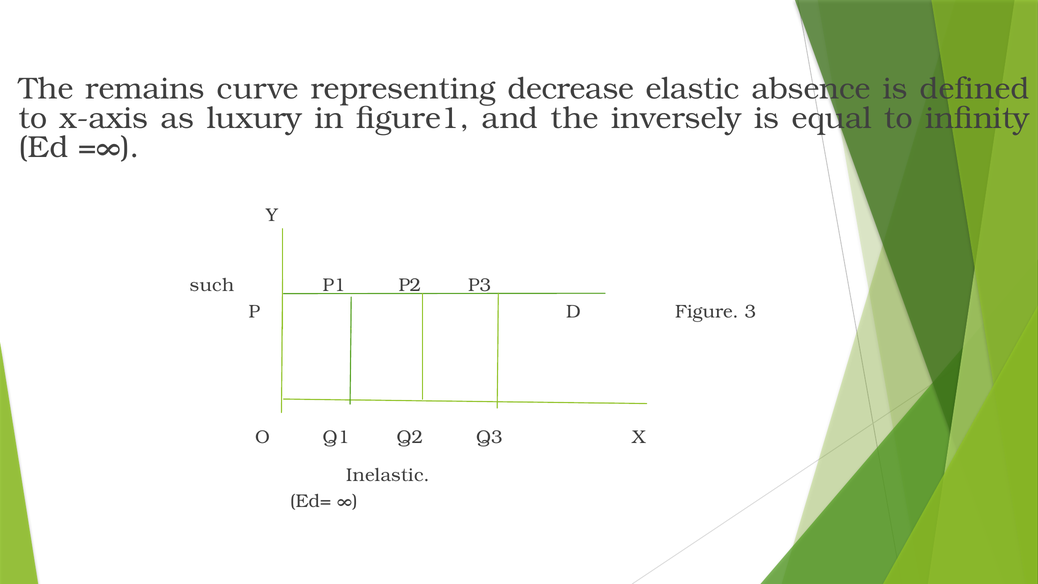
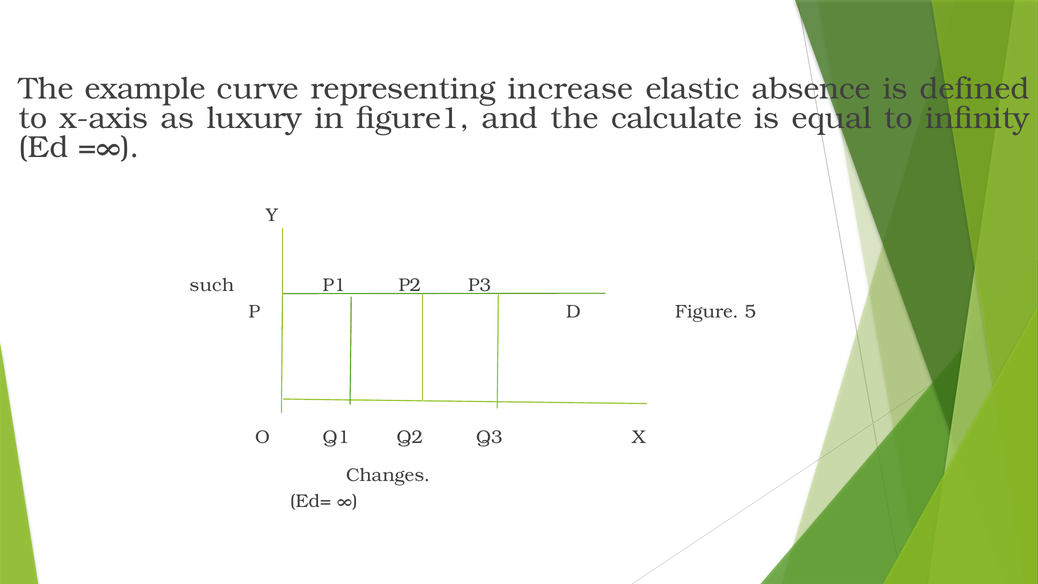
remains: remains -> example (145, 89)
decrease: decrease -> increase (570, 89)
inversely: inversely -> calculate (677, 118)
3: 3 -> 5 (750, 312)
Inelastic: Inelastic -> Changes (388, 475)
